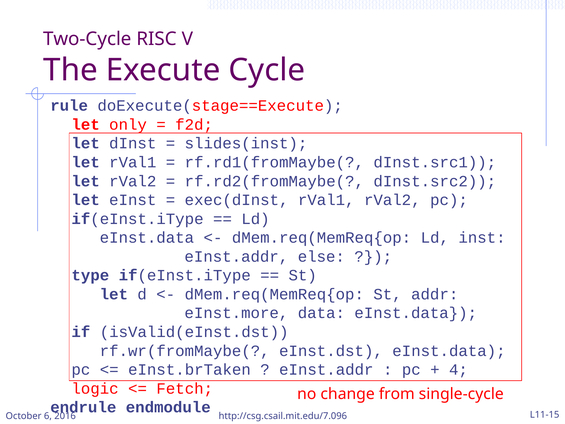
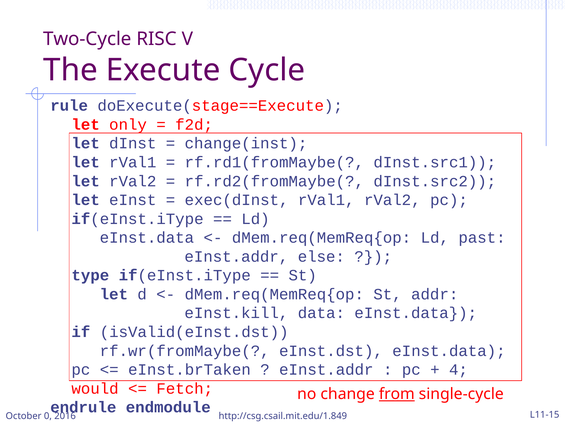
slides(inst: slides(inst -> change(inst (246, 143)
inst: inst -> past (482, 238)
eInst.more: eInst.more -> eInst.kill (236, 313)
logic: logic -> would (95, 388)
from underline: none -> present (397, 394)
6: 6 -> 0 (48, 416)
http://csg.csail.mit.edu/7.096: http://csg.csail.mit.edu/7.096 -> http://csg.csail.mit.edu/1.849 (283, 416)
